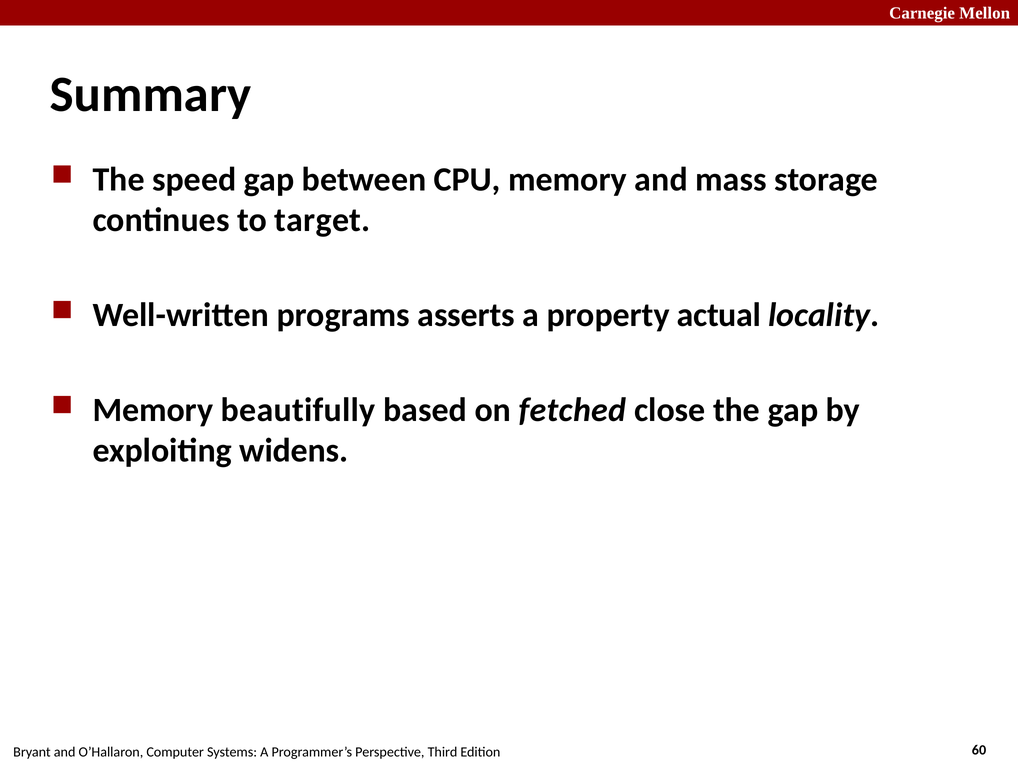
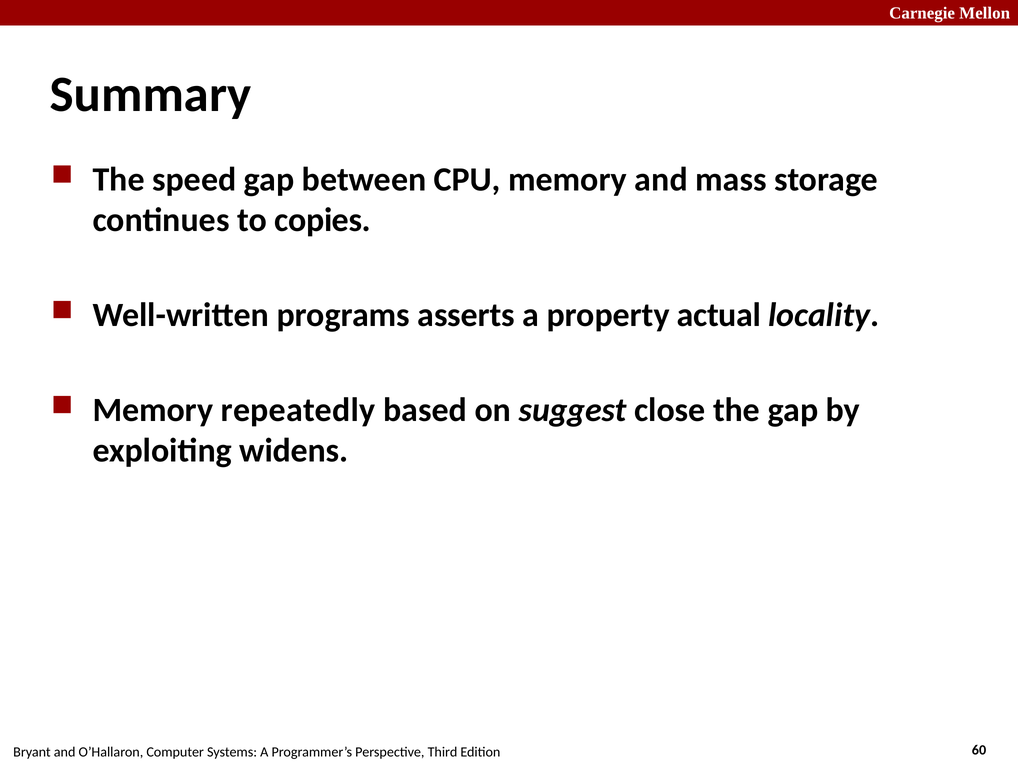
target: target -> copies (323, 220)
beautifully: beautifully -> repeatedly (298, 410)
fetched: fetched -> suggest (573, 410)
